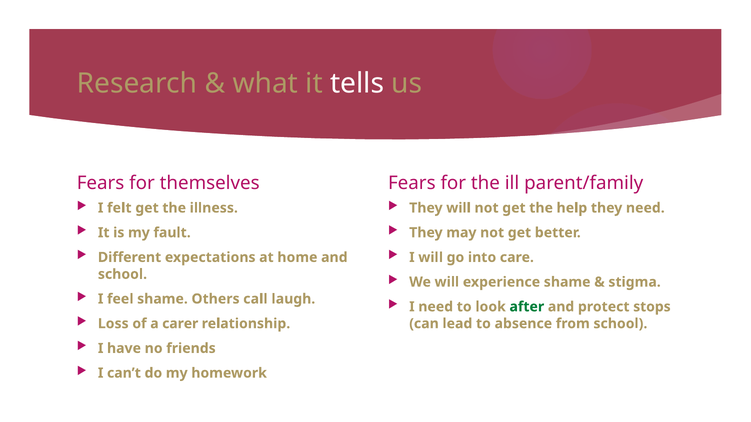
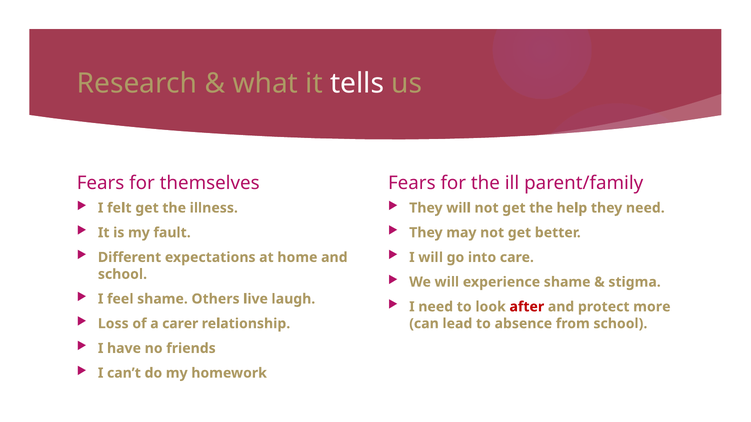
call: call -> live (256, 299)
after colour: green -> red (527, 307)
stops: stops -> more (652, 307)
